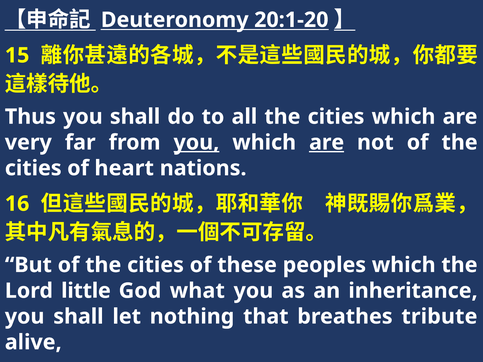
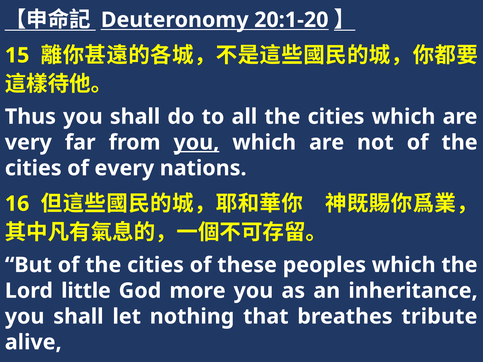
are underline: present -> none (327, 143)
heart: heart -> every (124, 168)
what: what -> more (198, 291)
